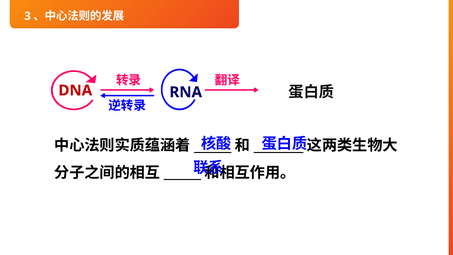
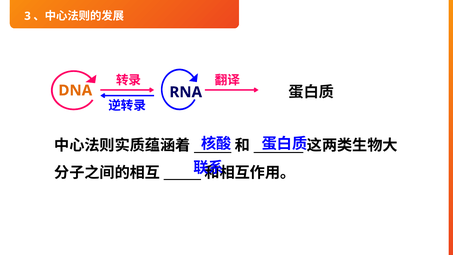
DNA colour: red -> orange (75, 90)
